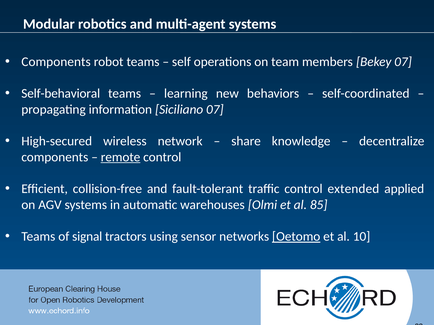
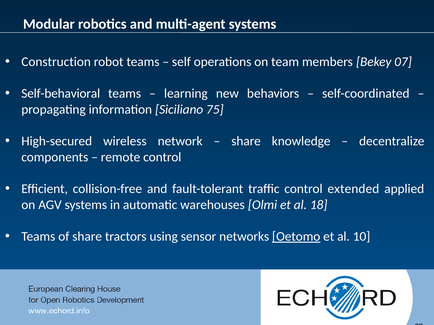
Components: Components -> Construction (56, 62)
Siciliano 07: 07 -> 75 (215, 110)
remote underline: present -> none (121, 157)
85: 85 -> 18 (319, 205)
of signal: signal -> share (87, 237)
